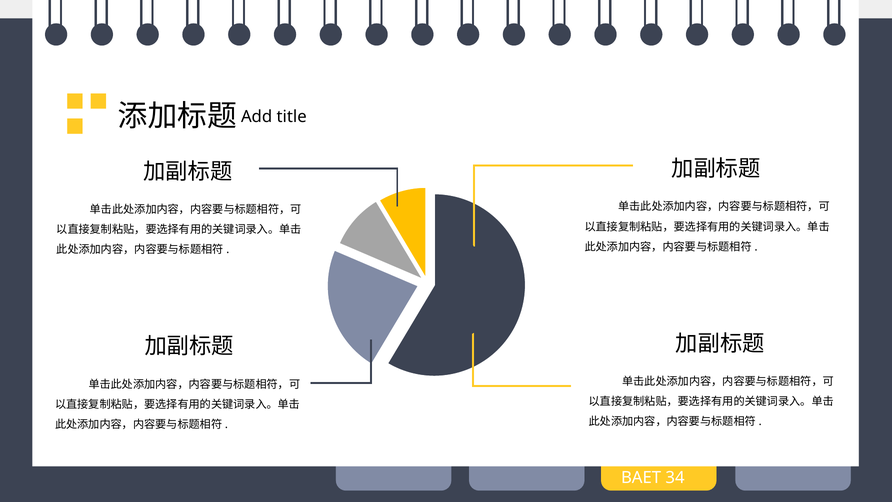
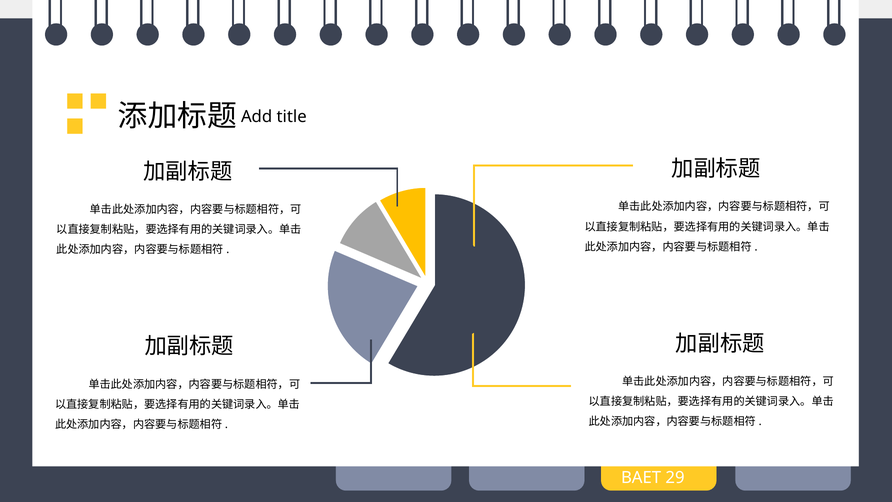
34: 34 -> 29 (675, 477)
